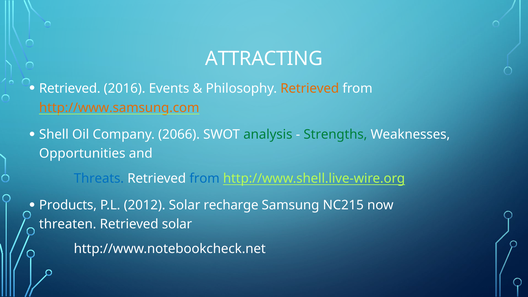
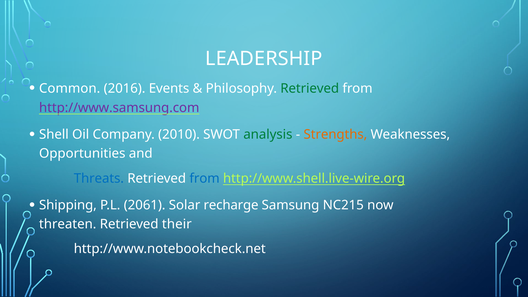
ATTRACTING: ATTRACTING -> LEADERSHIP (264, 59)
Retrieved: Retrieved -> Common (70, 88)
Retrieved colour: orange -> green (310, 88)
http://www.samsung.com colour: orange -> purple (119, 108)
2066: 2066 -> 2010 (179, 135)
Strengths colour: green -> orange (335, 135)
Products: Products -> Shipping (68, 205)
2012: 2012 -> 2061 (145, 205)
Retrieved solar: solar -> their (177, 224)
